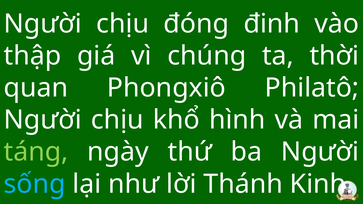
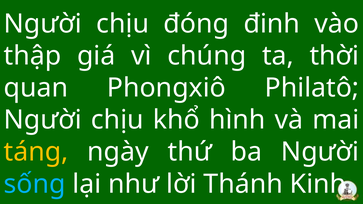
táng colour: light green -> yellow (36, 152)
